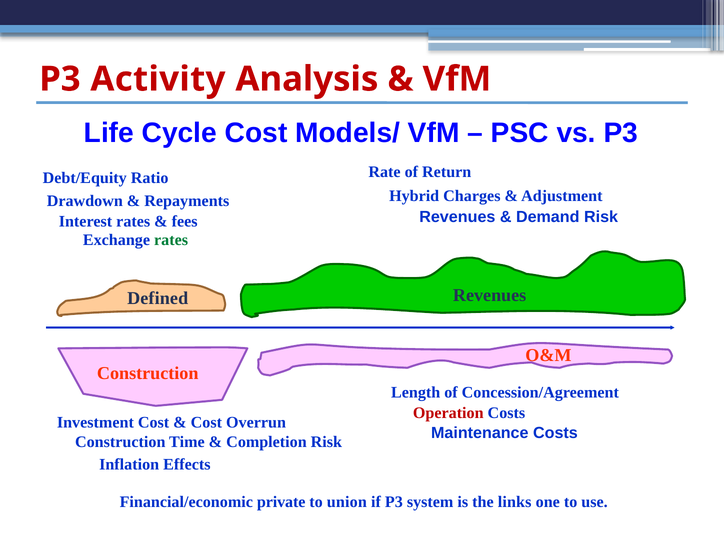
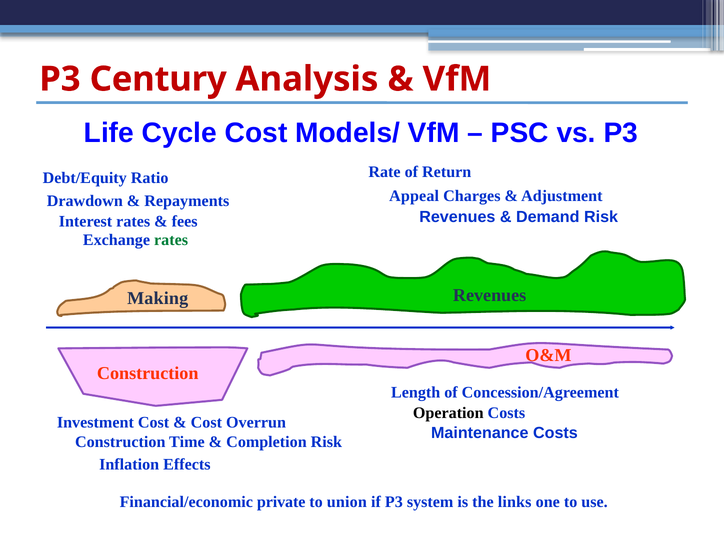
Activity: Activity -> Century (158, 79)
Hybrid: Hybrid -> Appeal (414, 196)
Defined: Defined -> Making (158, 298)
Operation colour: red -> black (448, 413)
